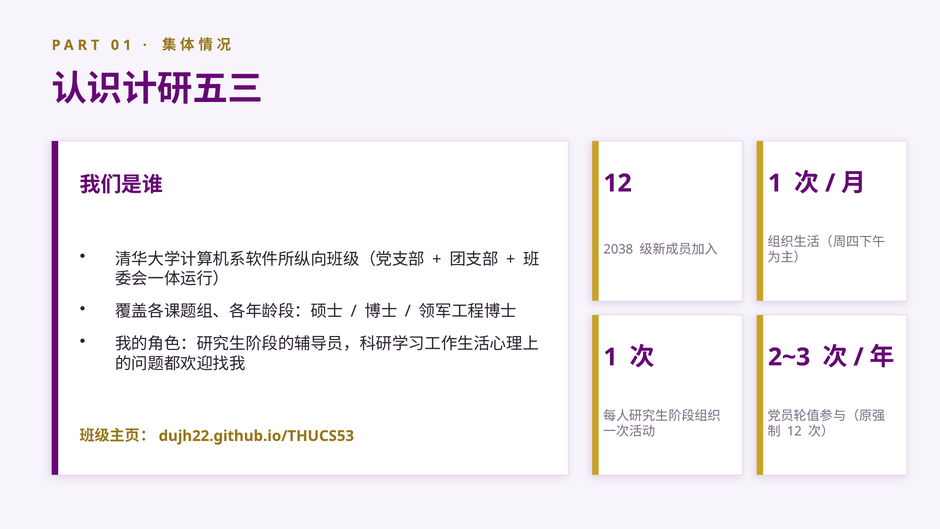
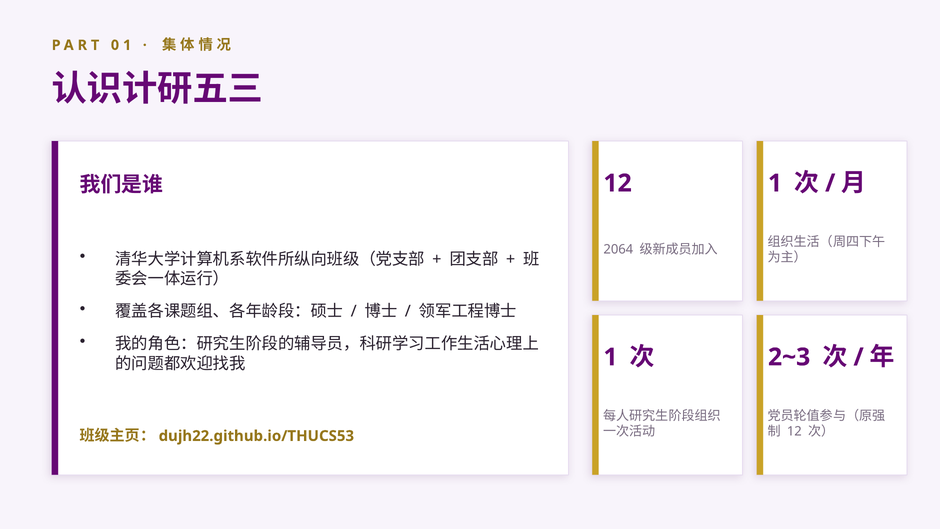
2038: 2038 -> 2064 (618, 250)
